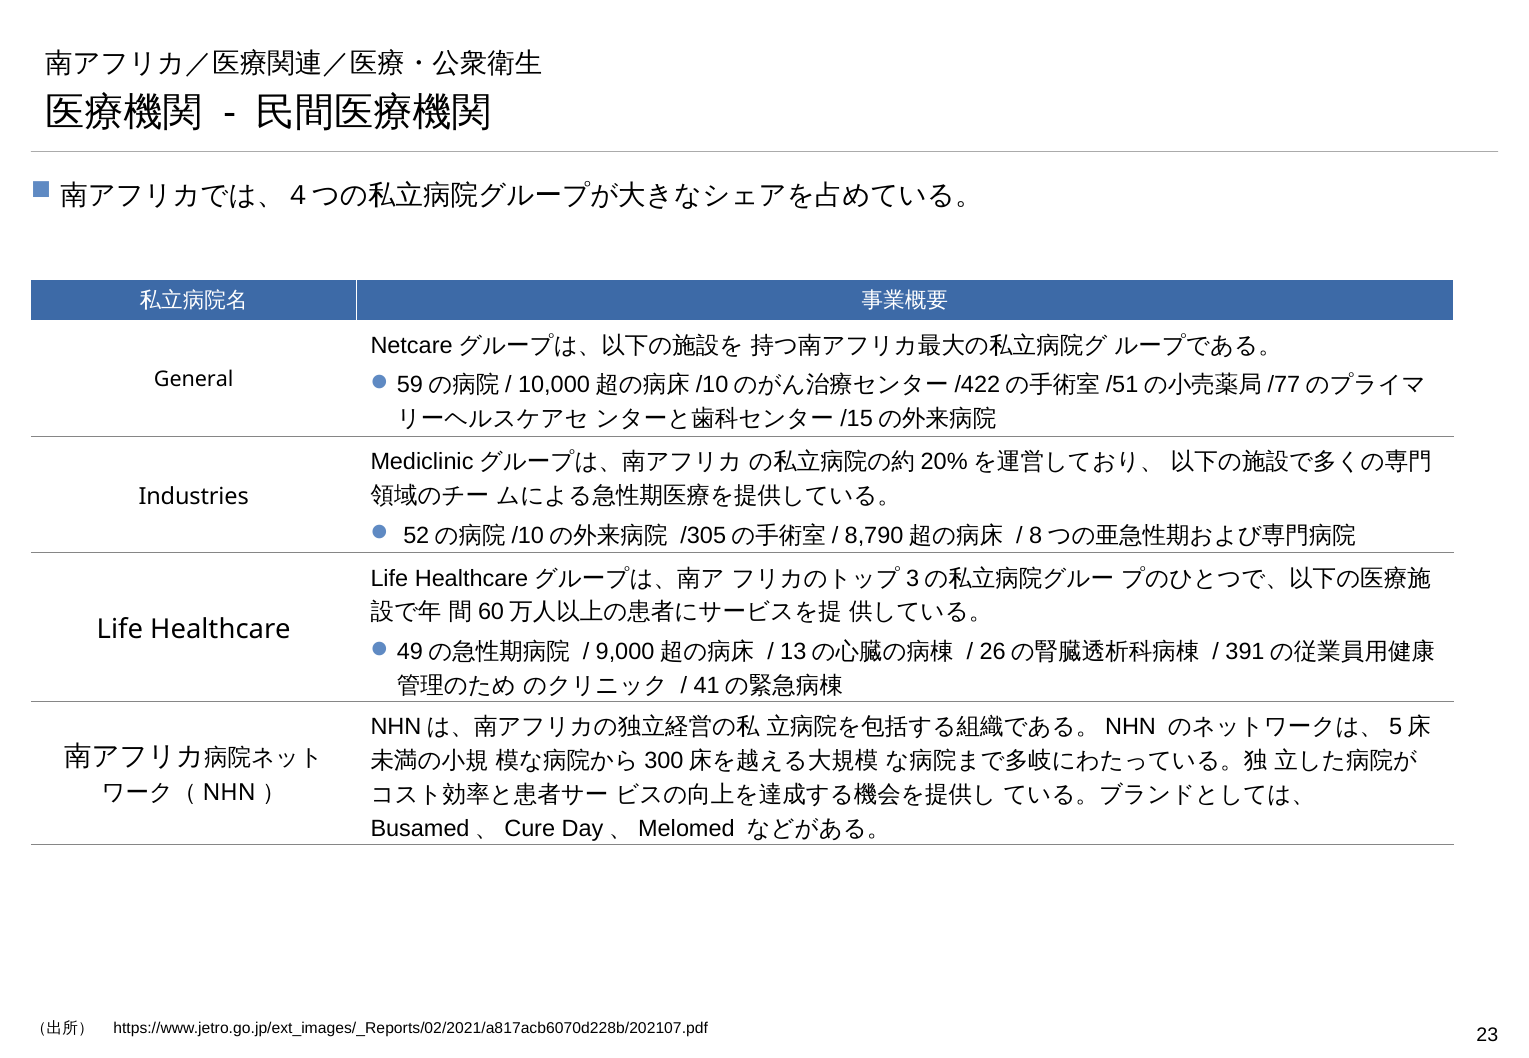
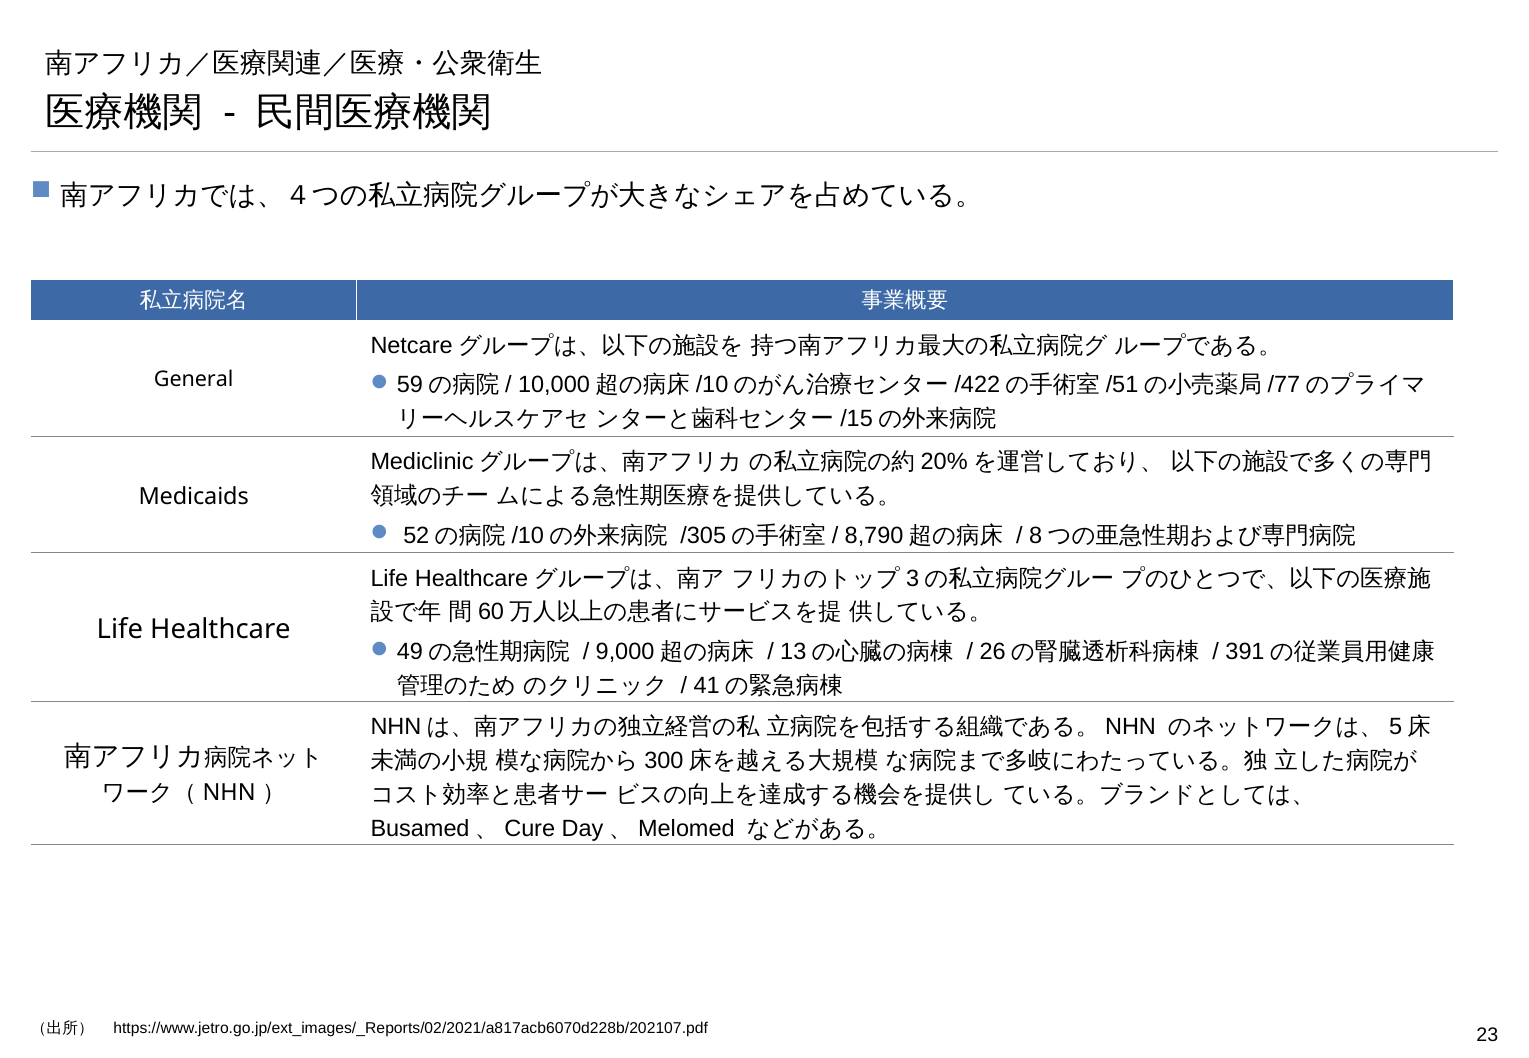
Industries: Industries -> Medicaids (194, 497)
